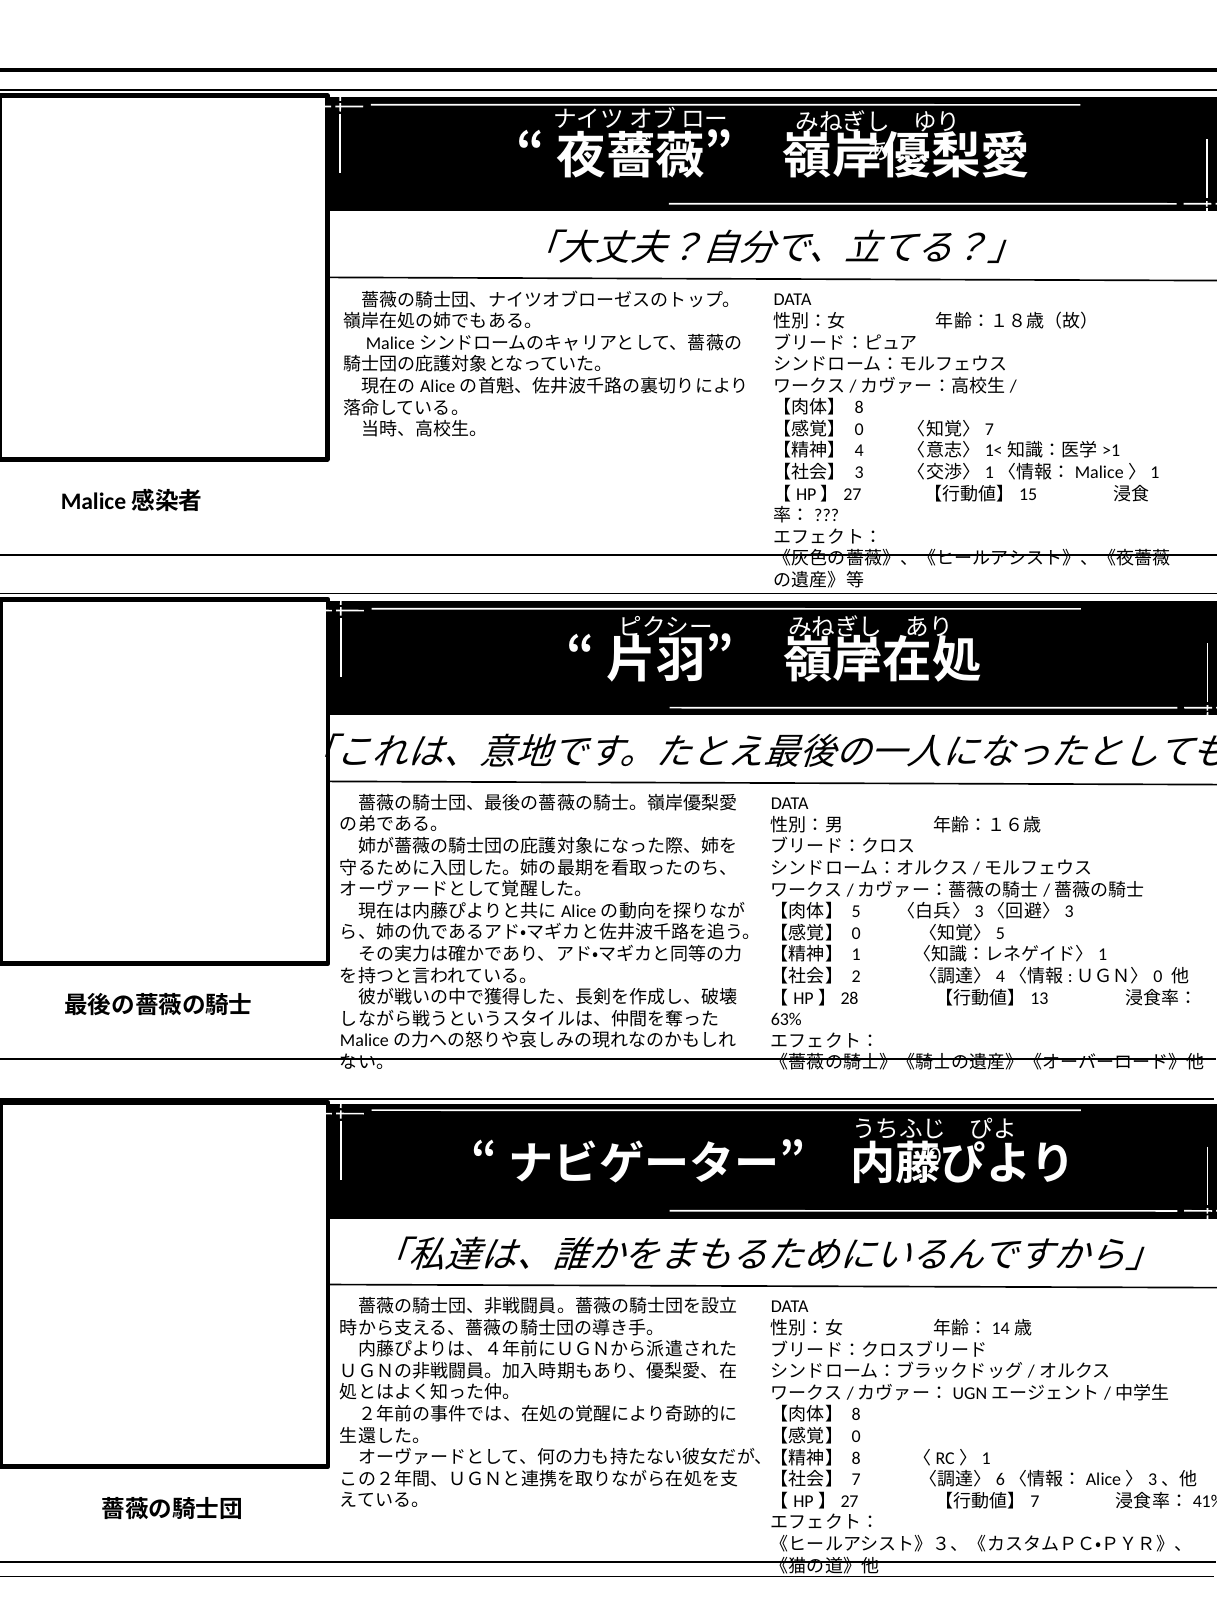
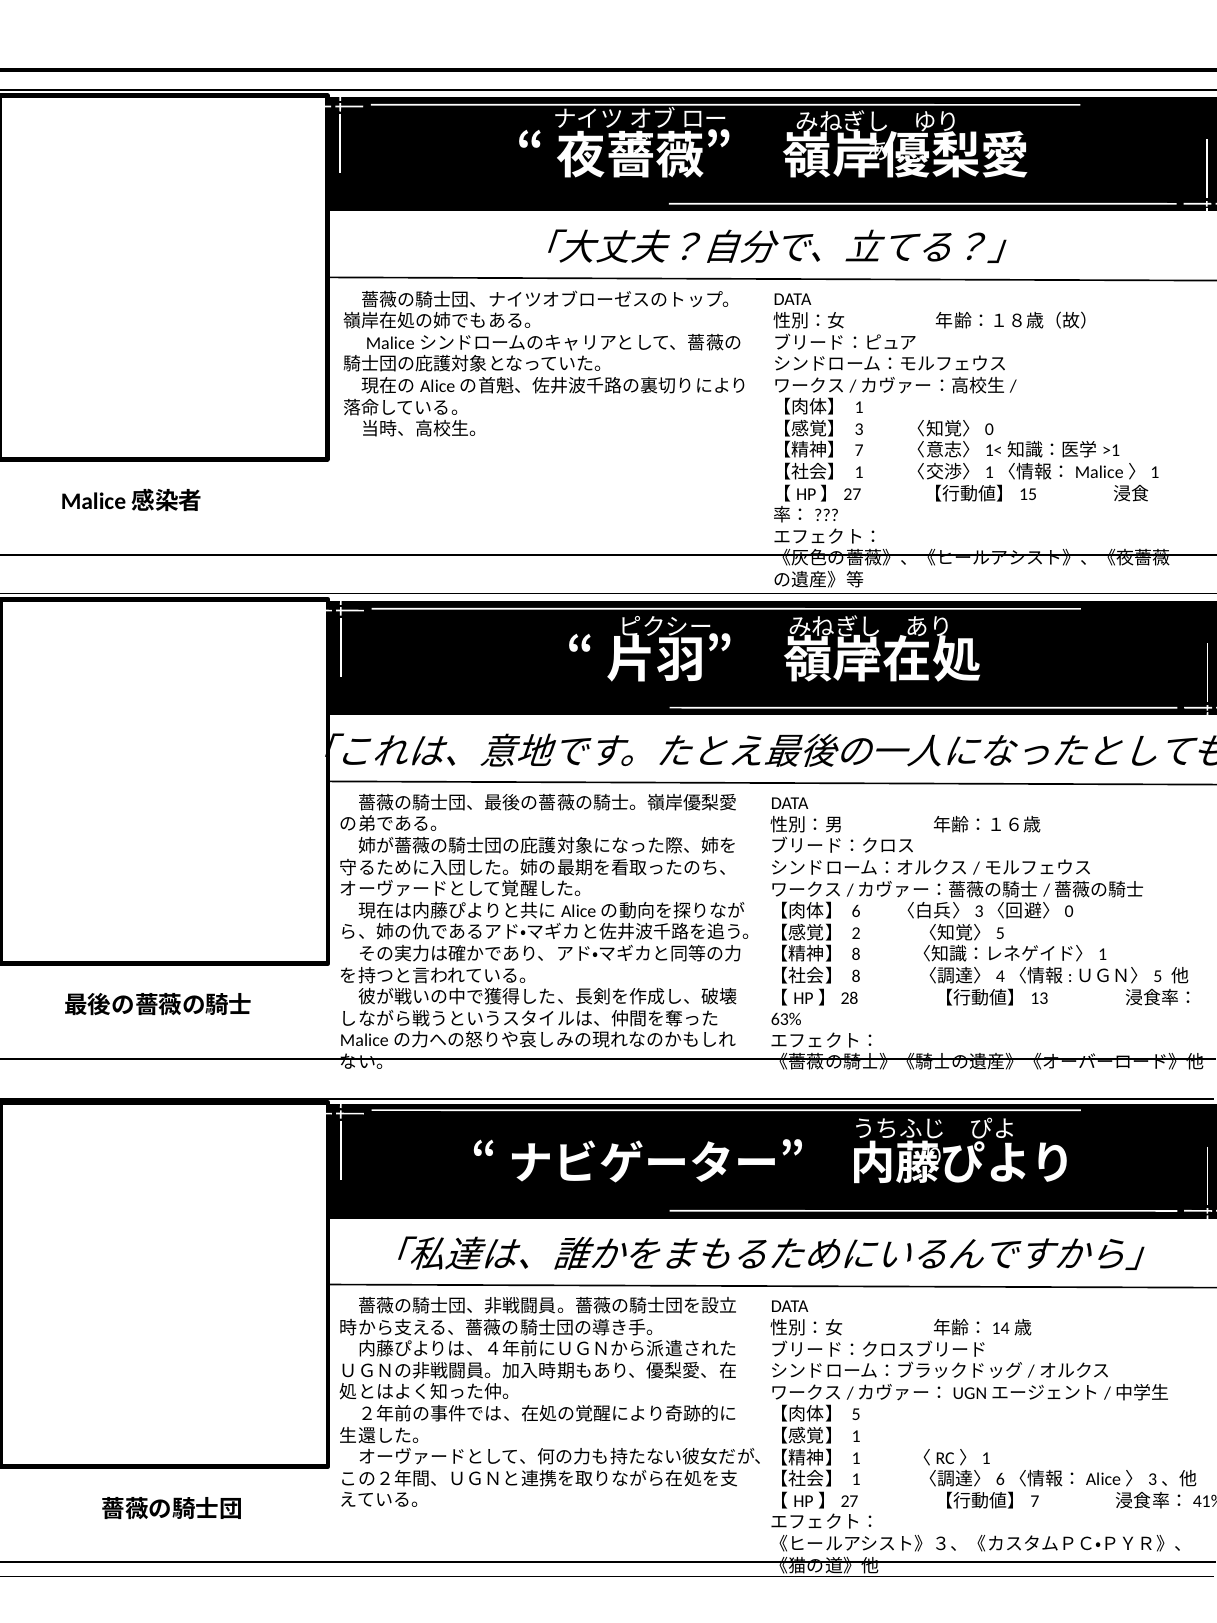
8: 8 -> 1 (859, 408)
0: 0 -> 3 (859, 429)
7: 7 -> 0 (989, 429)
4: 4 -> 7 (859, 451)
3: 3 -> 1 (859, 473)
5: 5 -> 6 (856, 912)
3: 3 -> 0 (1069, 912)
0: 0 -> 2 (856, 933)
1: 1 -> 8 (856, 955)
2: 2 -> 8 (856, 976)
0: 0 -> 5 (1158, 976)
8: 8 -> 5 (856, 1415)
0: 0 -> 1 (856, 1436)
8: 8 -> 1 (856, 1458)
7: 7 -> 1 (856, 1479)
